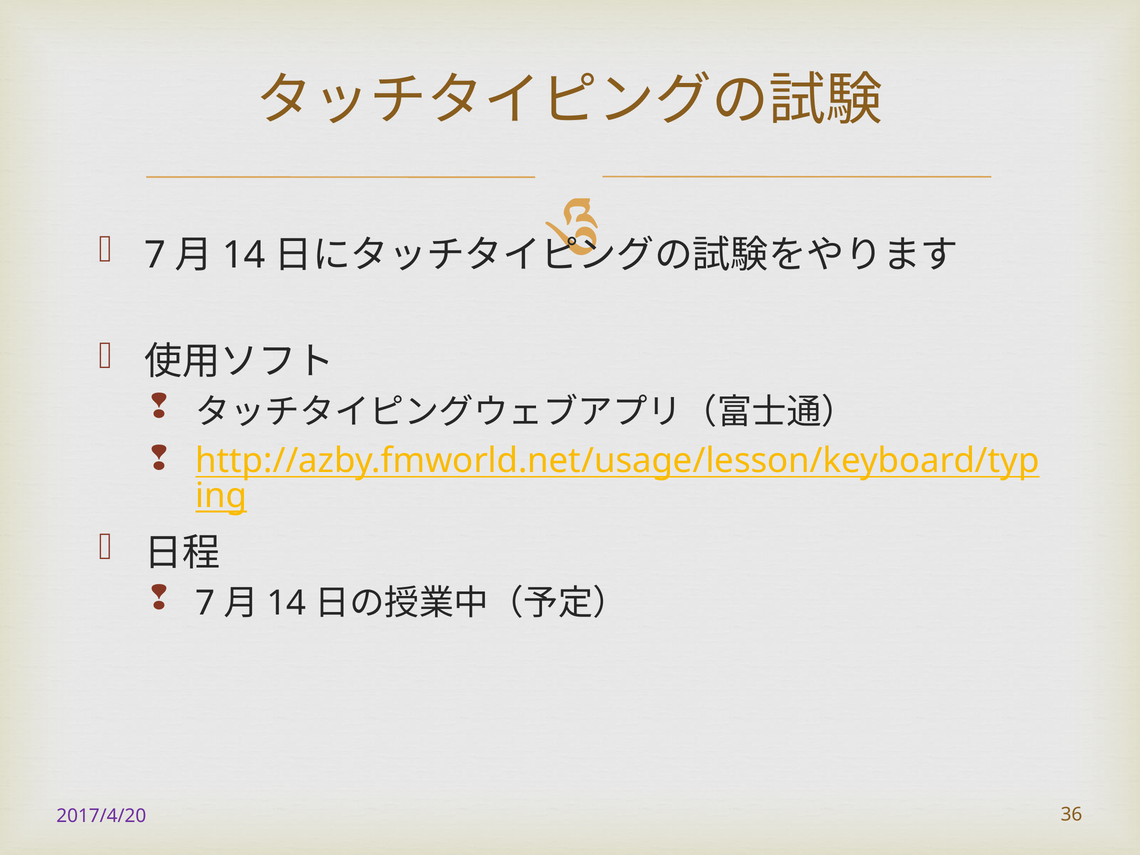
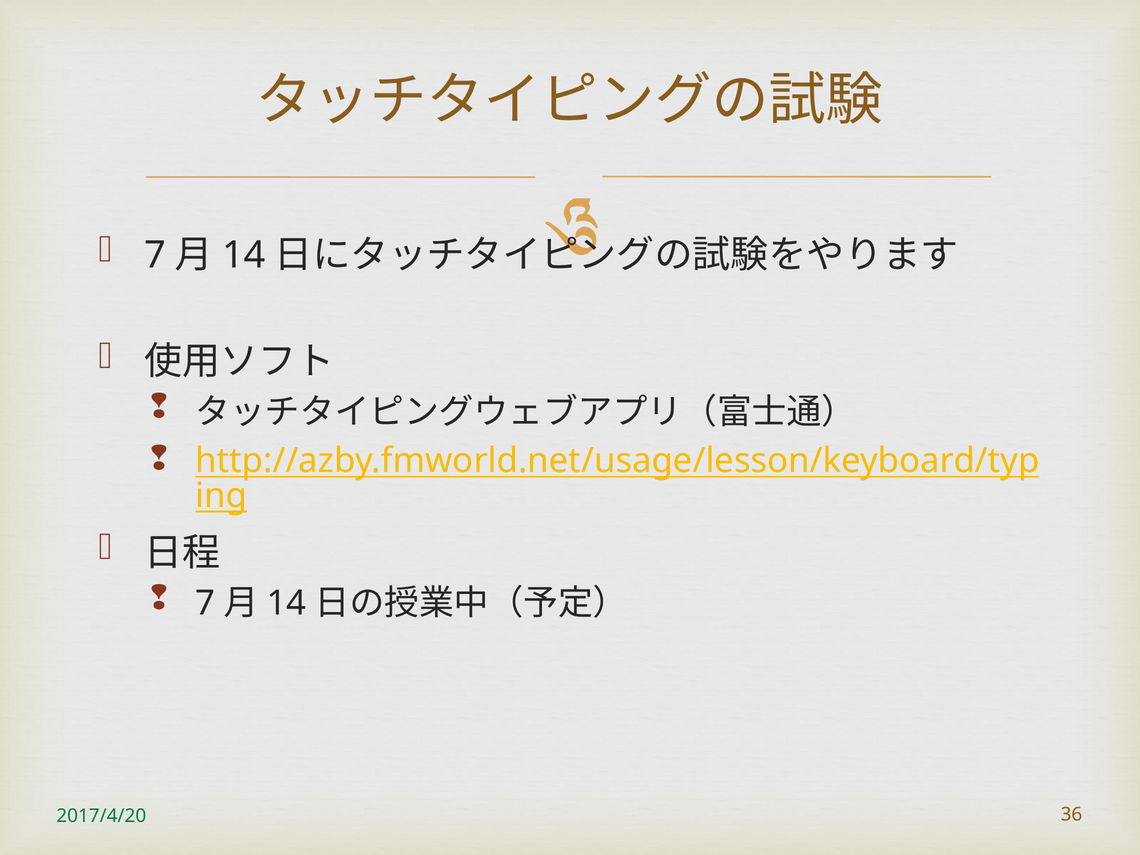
2017/4/20 colour: purple -> green (101, 816)
